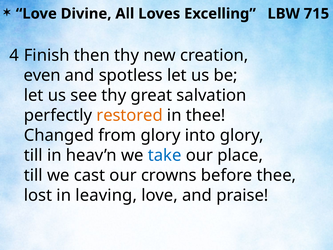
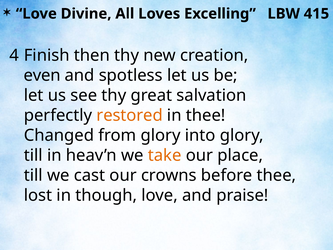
715: 715 -> 415 (316, 14)
take colour: blue -> orange (165, 155)
leaving: leaving -> though (106, 195)
